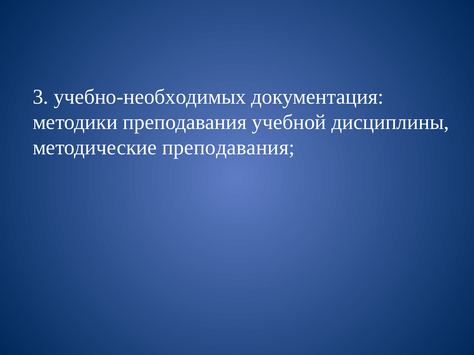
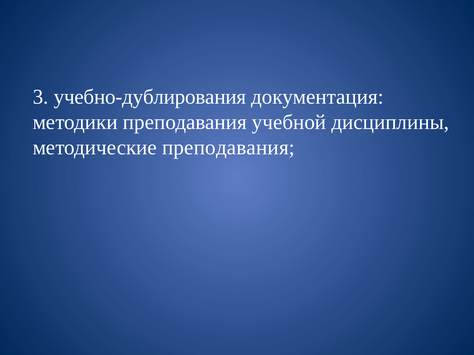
учебно-необходимых: учебно-необходимых -> учебно-дублирования (150, 97)
